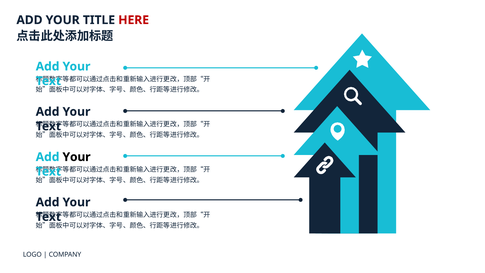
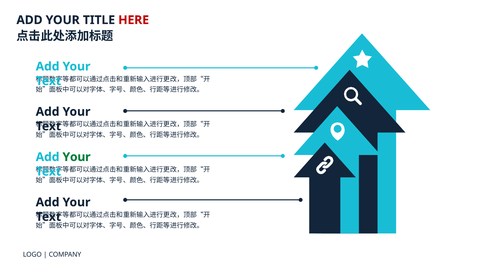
Your colour: black -> green (77, 157)
